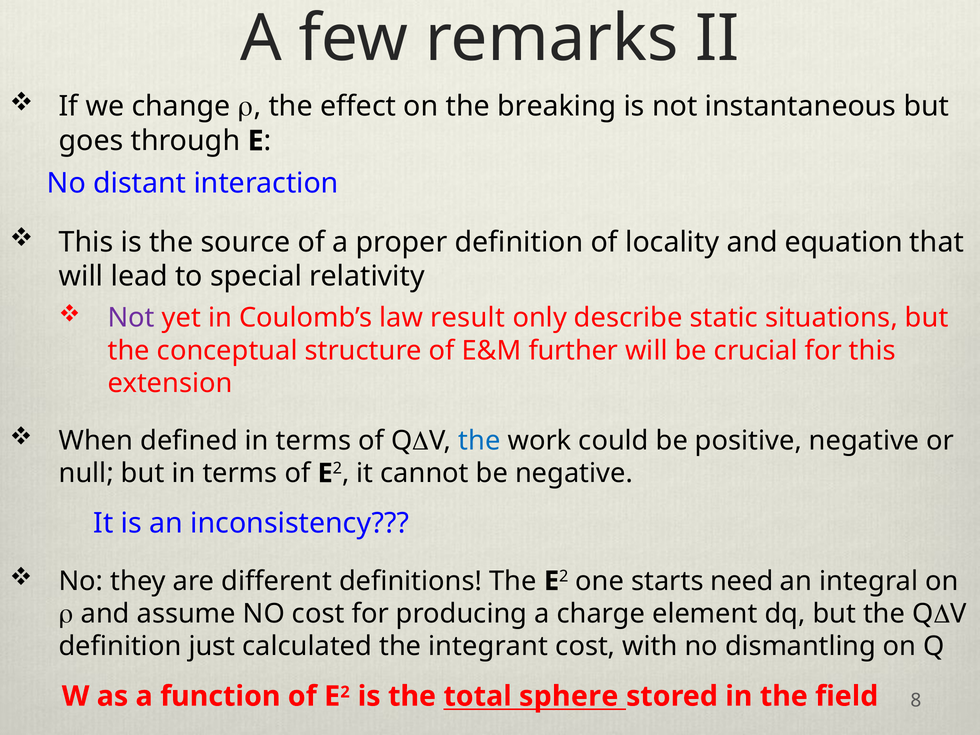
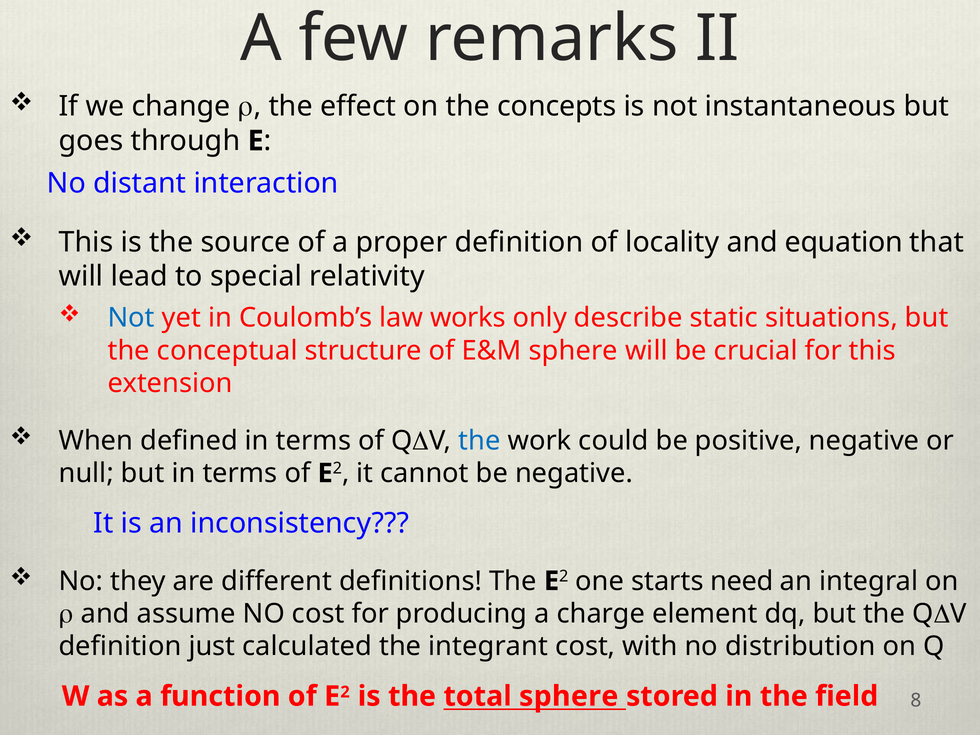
breaking: breaking -> concepts (557, 107)
Not colour: purple -> blue (131, 318)
result: result -> works (468, 318)
E&M further: further -> sphere (573, 351)
dismantling: dismantling -> distribution (800, 646)
